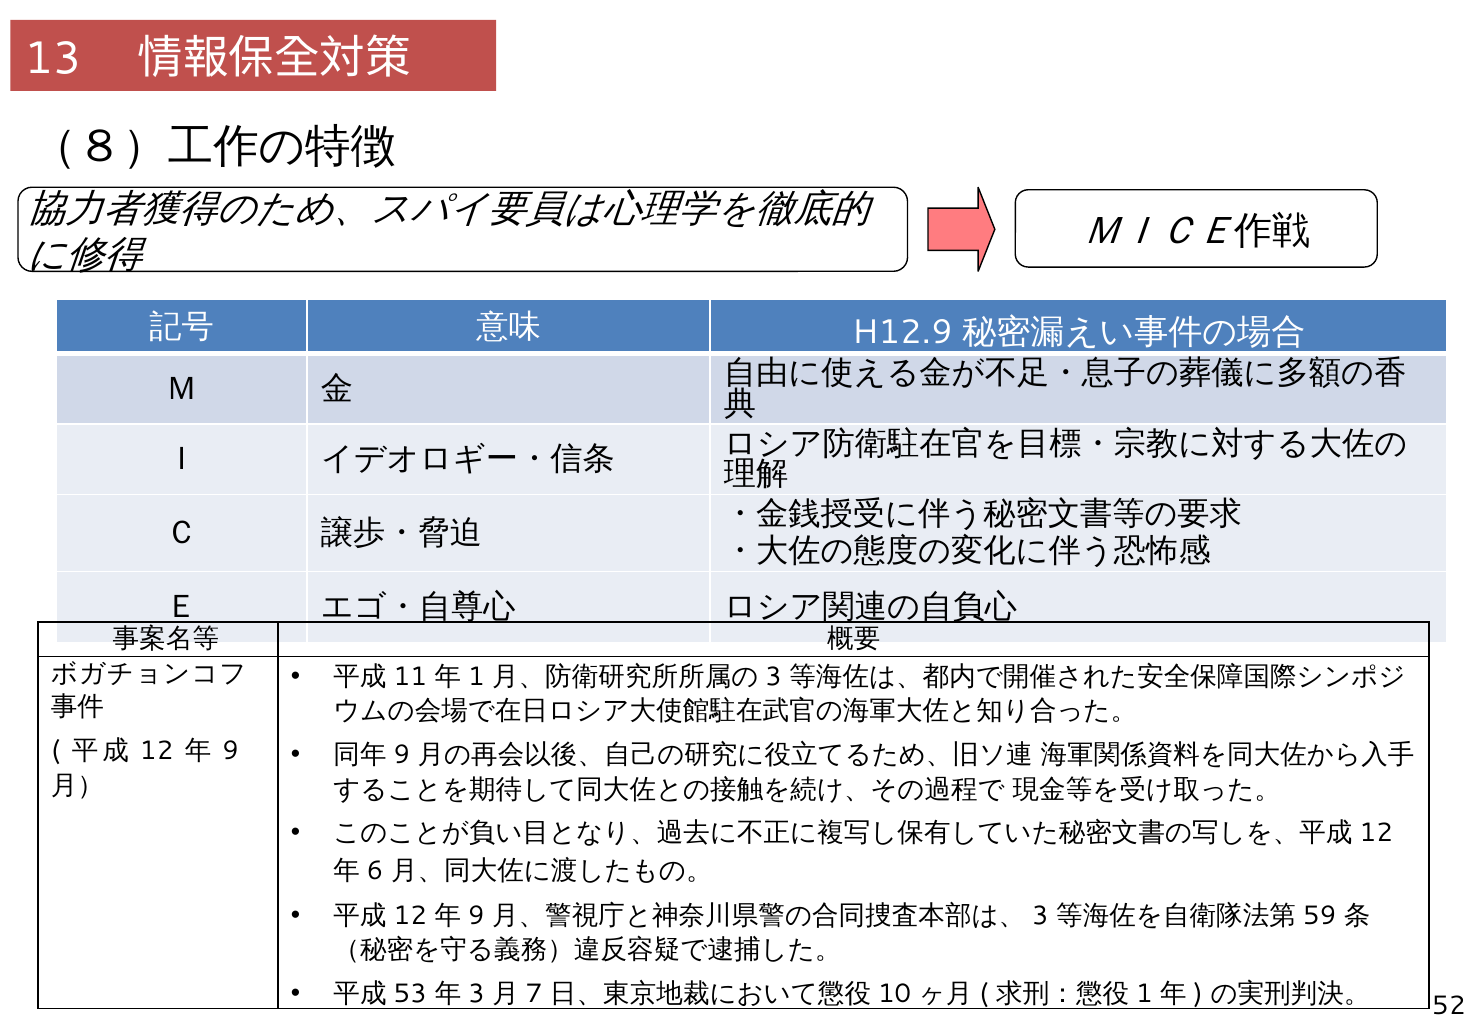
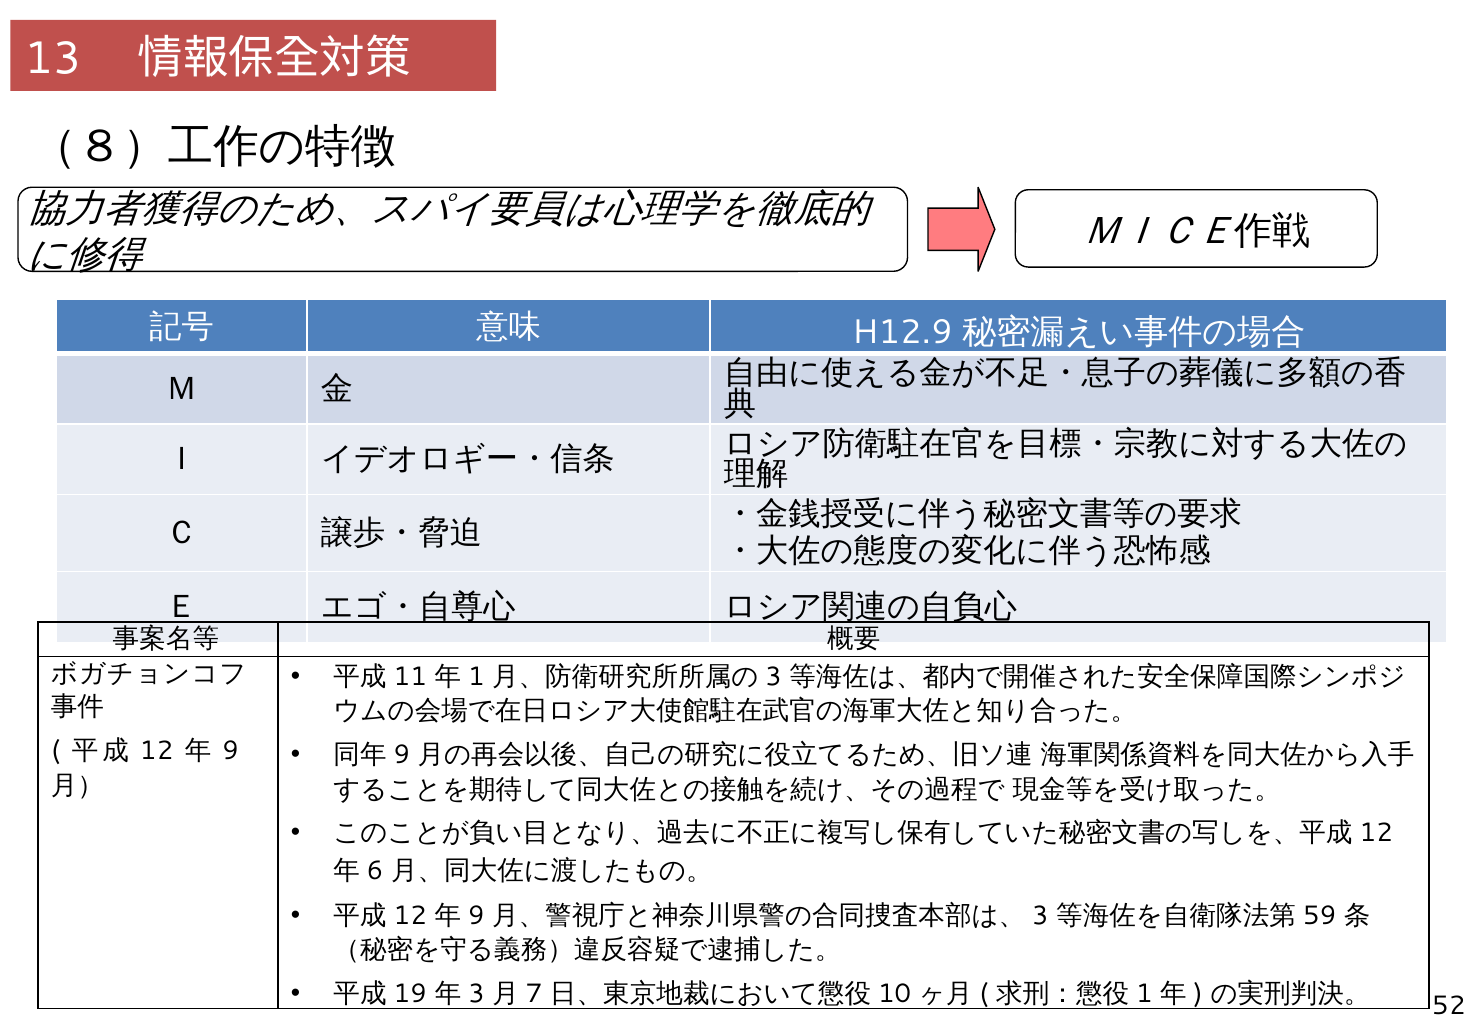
53: 53 -> 19 (410, 993)
